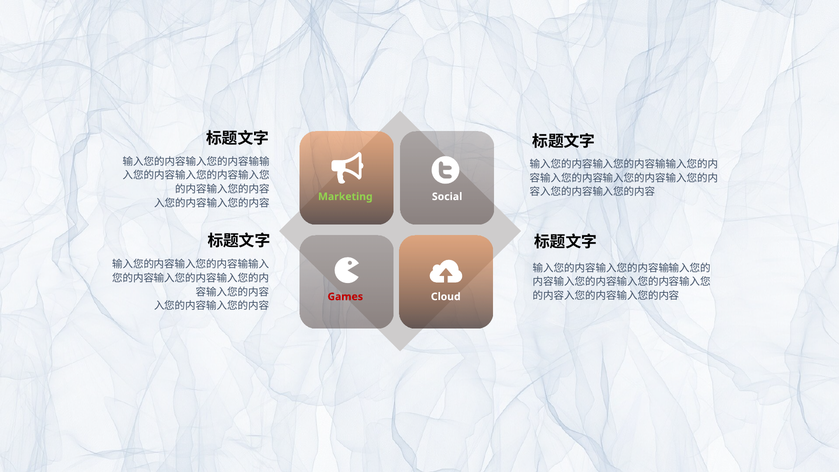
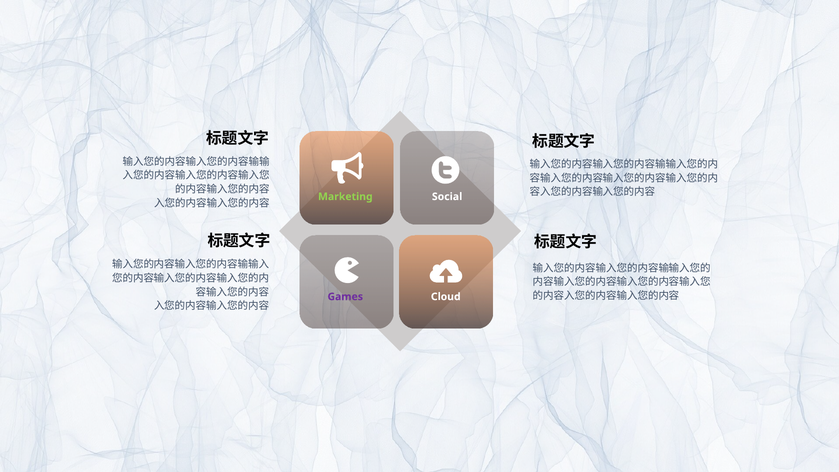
Games colour: red -> purple (345, 297)
